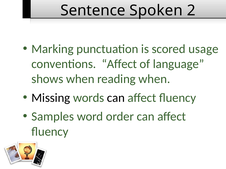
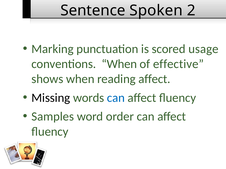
conventions Affect: Affect -> When (119, 64)
language: language -> effective (178, 64)
reading when: when -> affect (154, 79)
can colour: black -> blue (116, 98)
